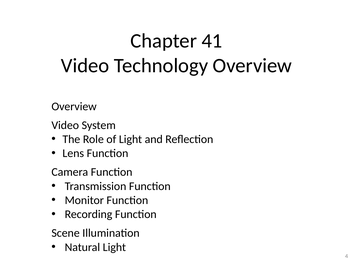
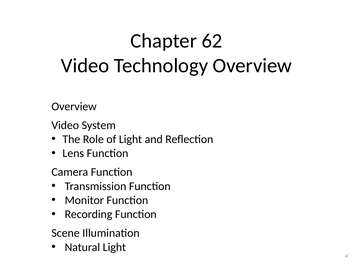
41: 41 -> 62 (212, 41)
